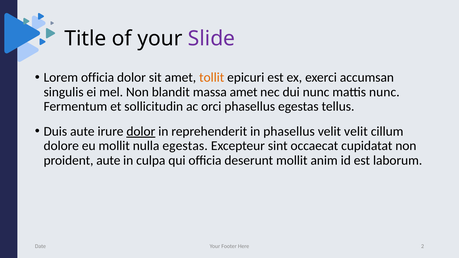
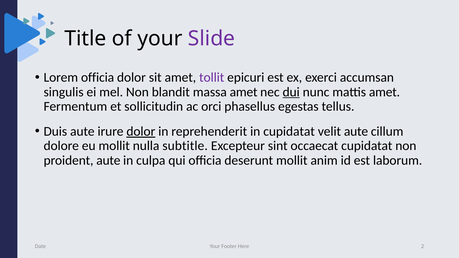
tollit colour: orange -> purple (212, 78)
dui underline: none -> present (291, 92)
mattis nunc: nunc -> amet (385, 92)
in phasellus: phasellus -> cupidatat (289, 132)
velit velit: velit -> aute (356, 132)
nulla egestas: egestas -> subtitle (185, 146)
